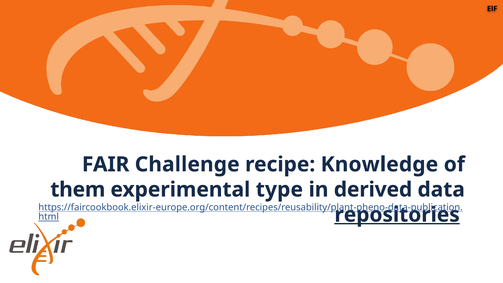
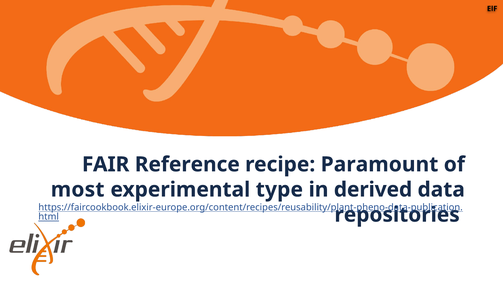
Challenge: Challenge -> Reference (187, 164)
Knowledge: Knowledge -> Paramount (379, 164)
them: them -> most (78, 190)
repositories underline: present -> none (397, 215)
